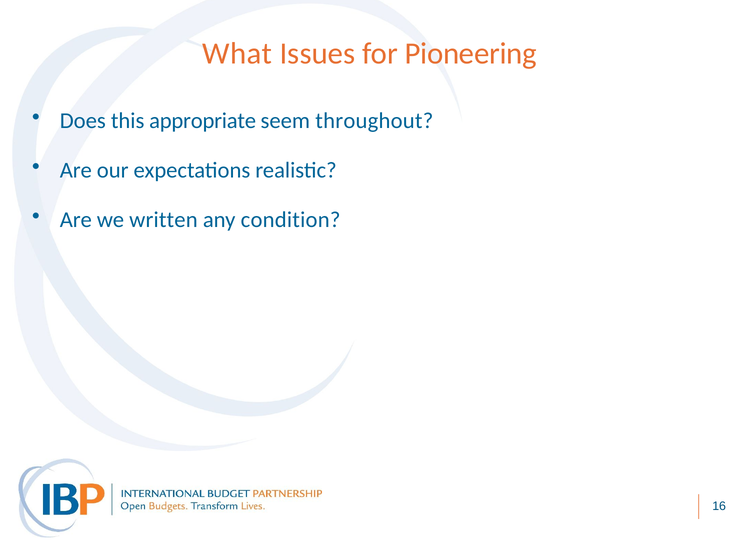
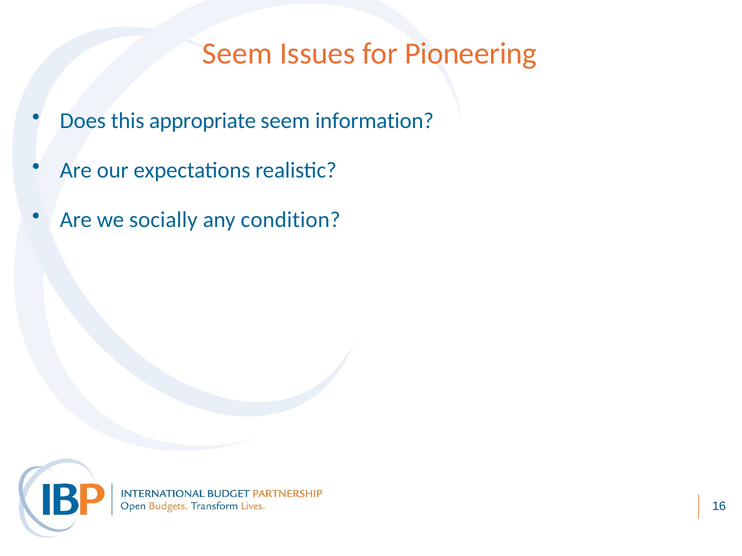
What: What -> Seem (237, 54)
throughout: throughout -> information (374, 121)
written: written -> socially (163, 220)
